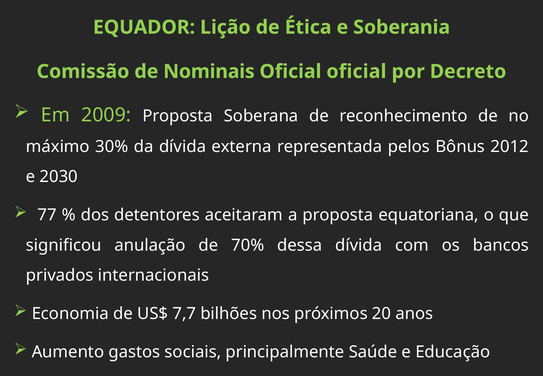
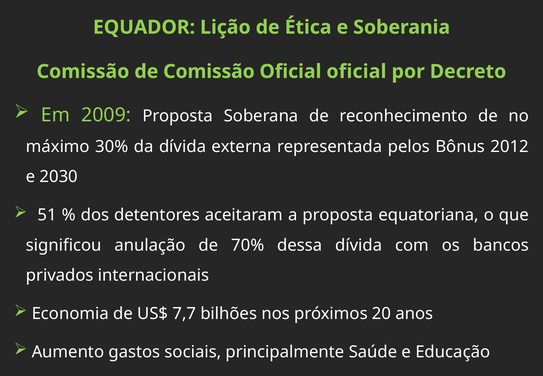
de Nominais: Nominais -> Comissão (209, 72)
77: 77 -> 51 (47, 215)
